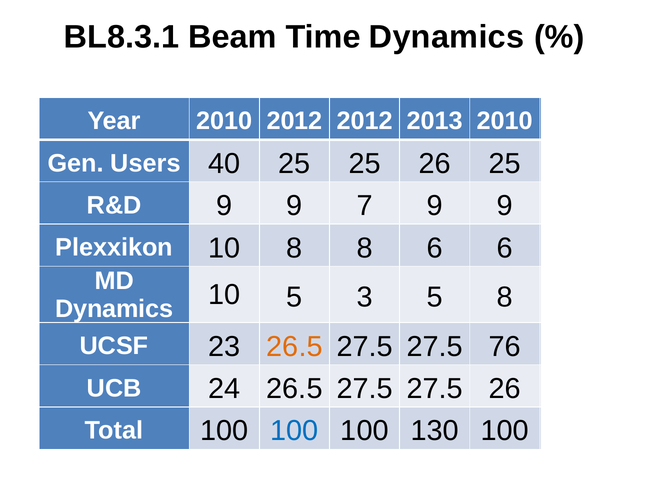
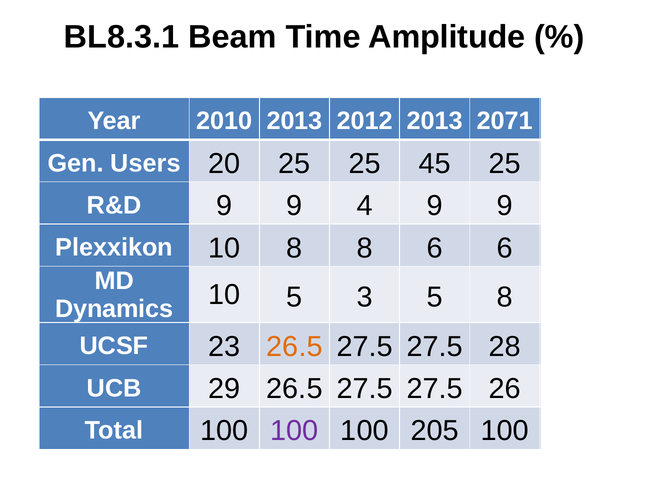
Time Dynamics: Dynamics -> Amplitude (447, 37)
2010 2012: 2012 -> 2013 (295, 121)
2013 2010: 2010 -> 2071 (505, 121)
40: 40 -> 20 (224, 164)
25 26: 26 -> 45 (435, 164)
7: 7 -> 4 (365, 206)
76: 76 -> 28 (505, 346)
24: 24 -> 29 (224, 389)
100 colour: blue -> purple (294, 431)
130: 130 -> 205 (435, 431)
